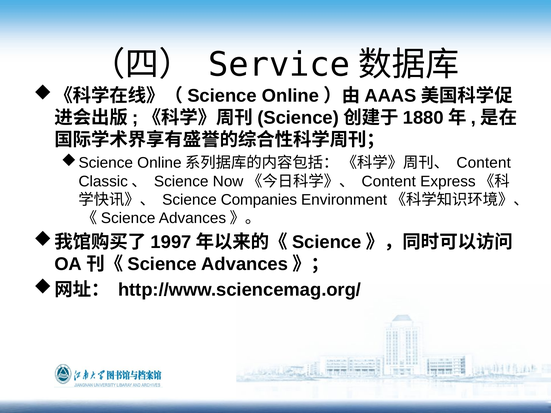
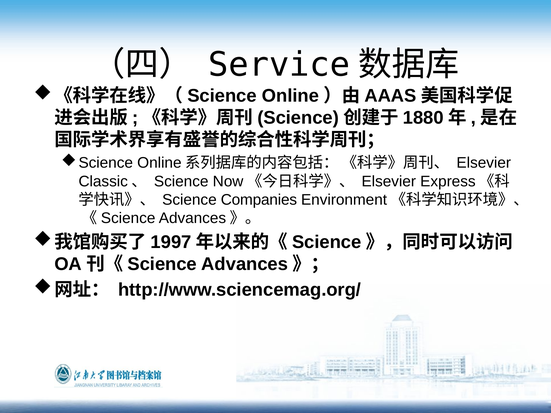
Content: Content -> Elsevier (484, 163)
Content: Content -> Elsevier (389, 181)
